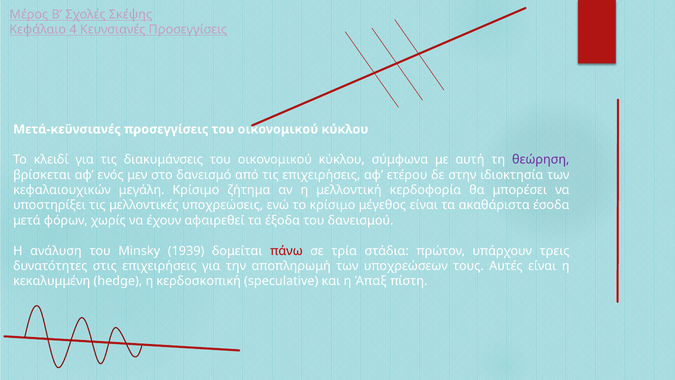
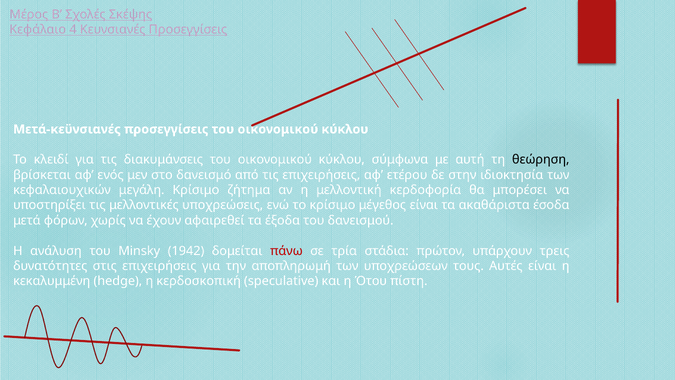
θεώρηση colour: purple -> black (541, 160)
1939: 1939 -> 1942 (186, 251)
Άπαξ: Άπαξ -> Ότου (371, 281)
